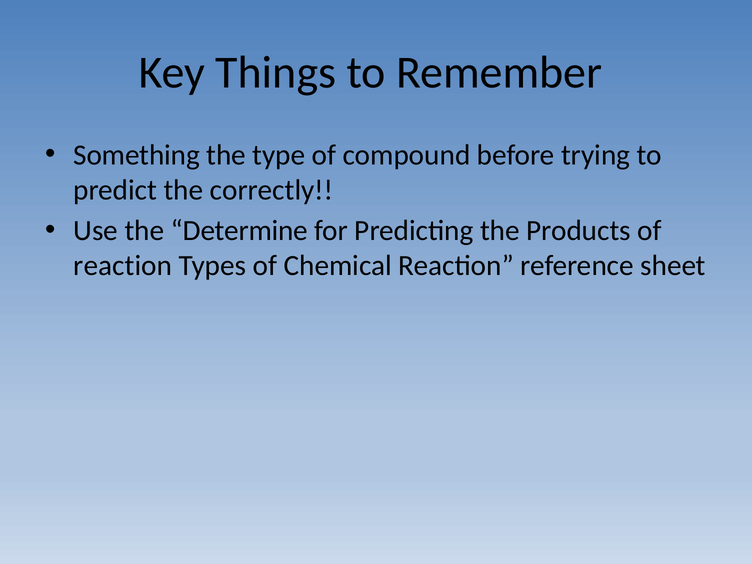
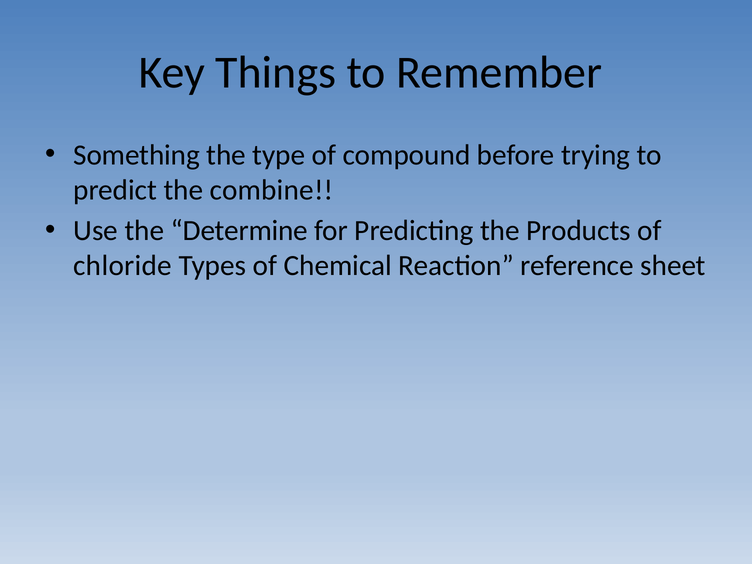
correctly: correctly -> combine (272, 190)
reaction: reaction -> chloride (123, 266)
